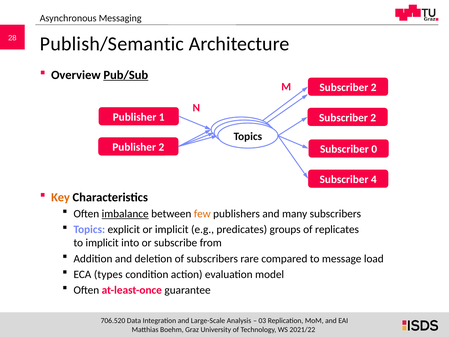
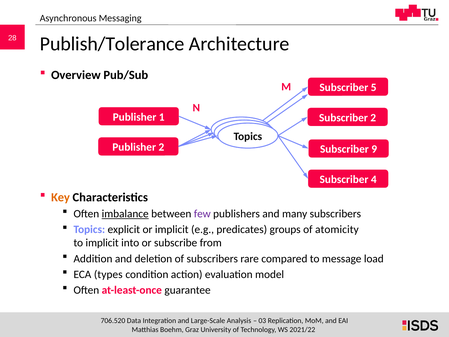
Publish/Semantic: Publish/Semantic -> Publish/Tolerance (112, 44)
Pub/Sub underline: present -> none (126, 75)
2: 2 -> 5 (374, 87)
0: 0 -> 9 (374, 149)
few colour: orange -> purple (202, 214)
replicates: replicates -> atomicity (337, 229)
